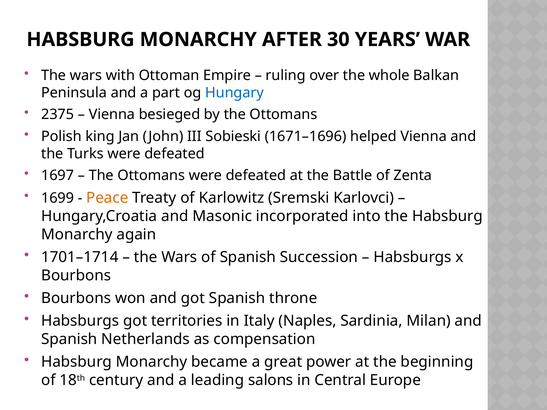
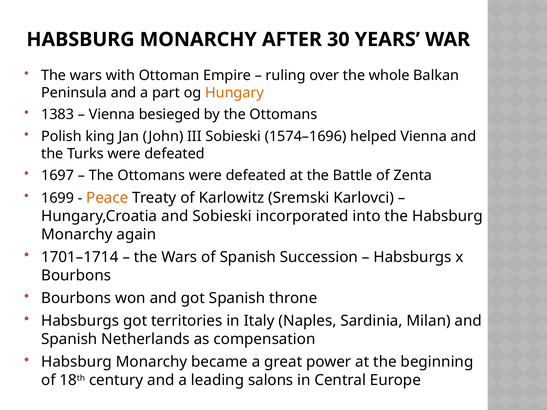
Hungary colour: blue -> orange (234, 93)
2375: 2375 -> 1383 (58, 115)
1671–1696: 1671–1696 -> 1574–1696 (306, 136)
and Masonic: Masonic -> Sobieski (222, 216)
